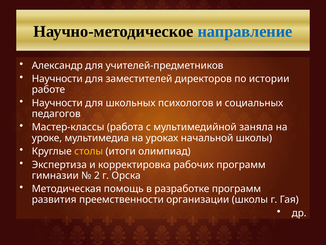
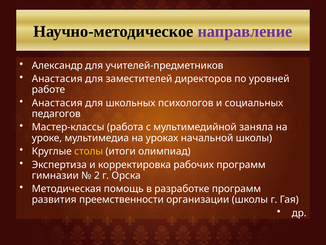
направление colour: blue -> purple (245, 31)
Научности: Научности -> Анастасия (57, 79)
истории: истории -> уровней (269, 79)
Научности: Научности -> Анастасия (57, 103)
